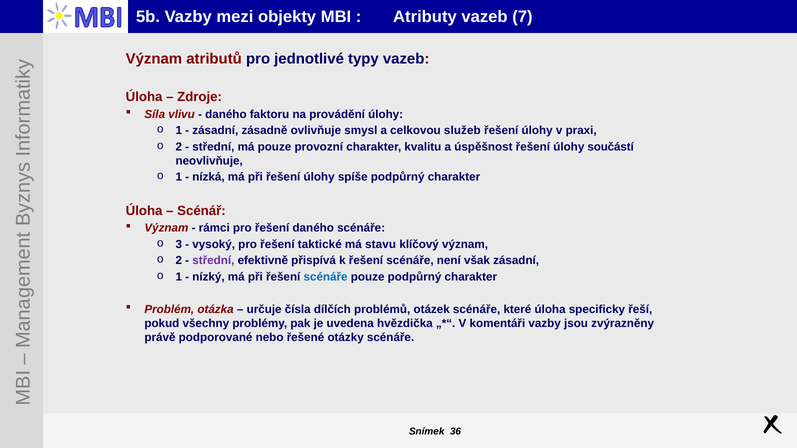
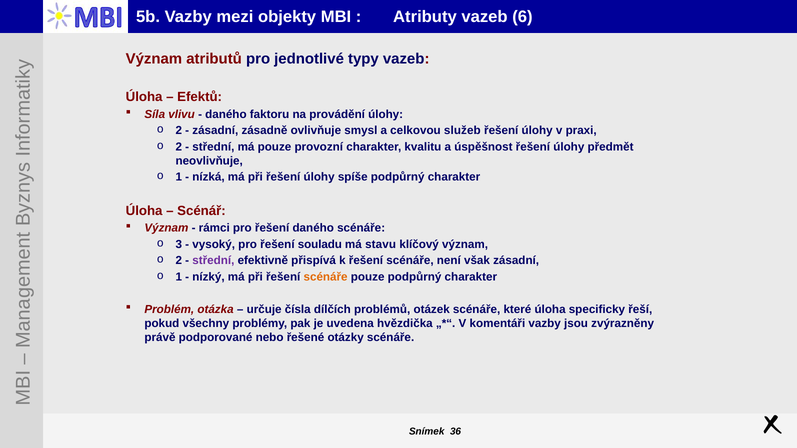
7: 7 -> 6 (522, 17)
Zdroje: Zdroje -> Efektů (200, 97)
1: 1 -> 2 (179, 131)
součástí: součástí -> předmět (611, 147)
taktické: taktické -> souladu (320, 245)
scénáře colour: blue -> orange (326, 277)
